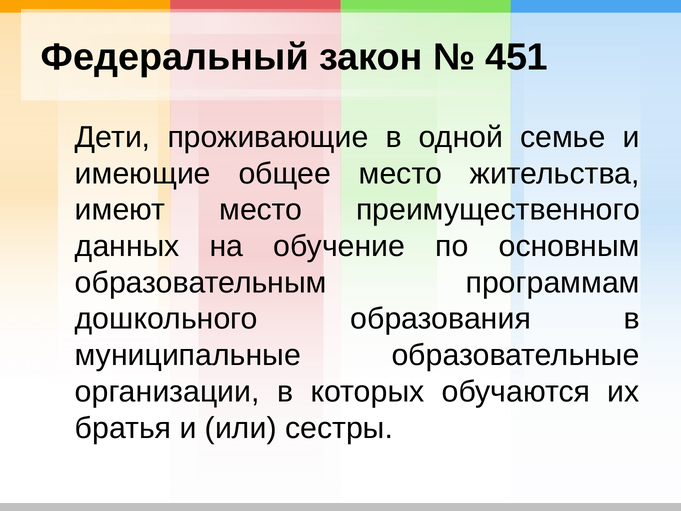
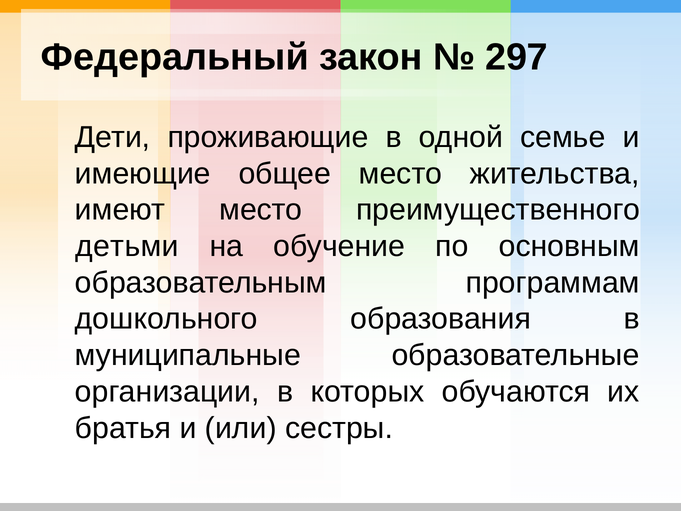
451: 451 -> 297 (517, 57)
данных: данных -> детьми (127, 246)
